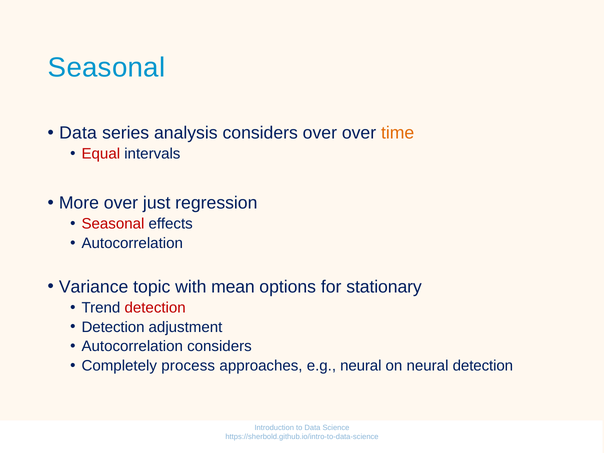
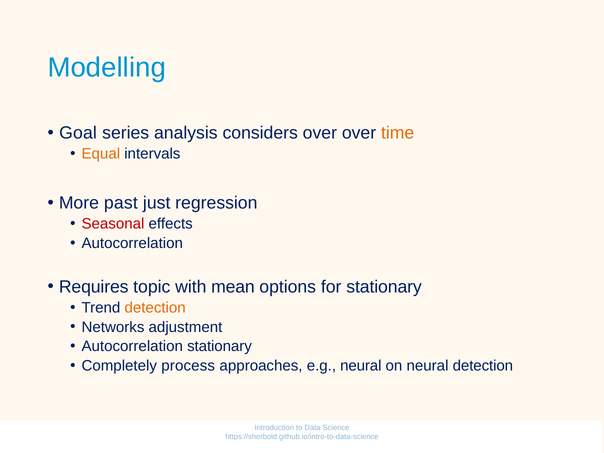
Seasonal: Seasonal -> Modelling (107, 68)
Data: Data -> Goal (78, 133)
Equal colour: red -> orange (101, 154)
More over: over -> past (121, 203)
Variance: Variance -> Requires (94, 287)
detection colour: red -> orange (155, 308)
Detection: Detection -> Networks (113, 327)
Autocorrelation considers: considers -> stationary (219, 347)
